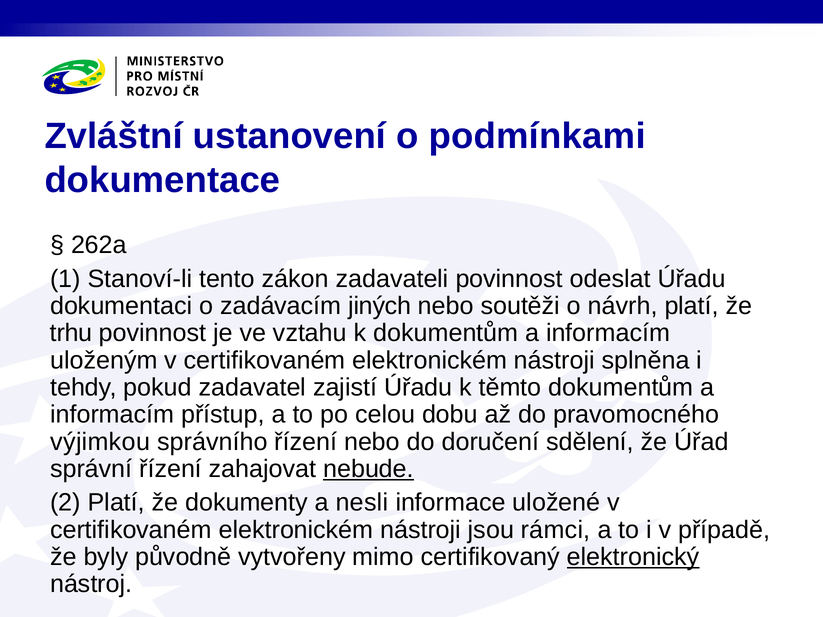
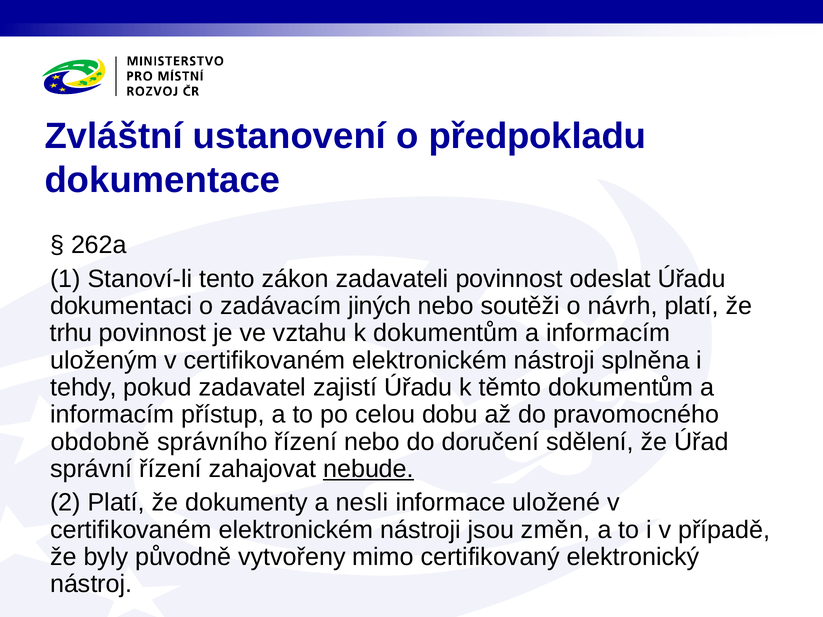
podmínkami: podmínkami -> předpokladu (537, 136)
výjimkou: výjimkou -> obdobně (100, 442)
rámci: rámci -> změn (556, 530)
elektronický underline: present -> none (633, 557)
